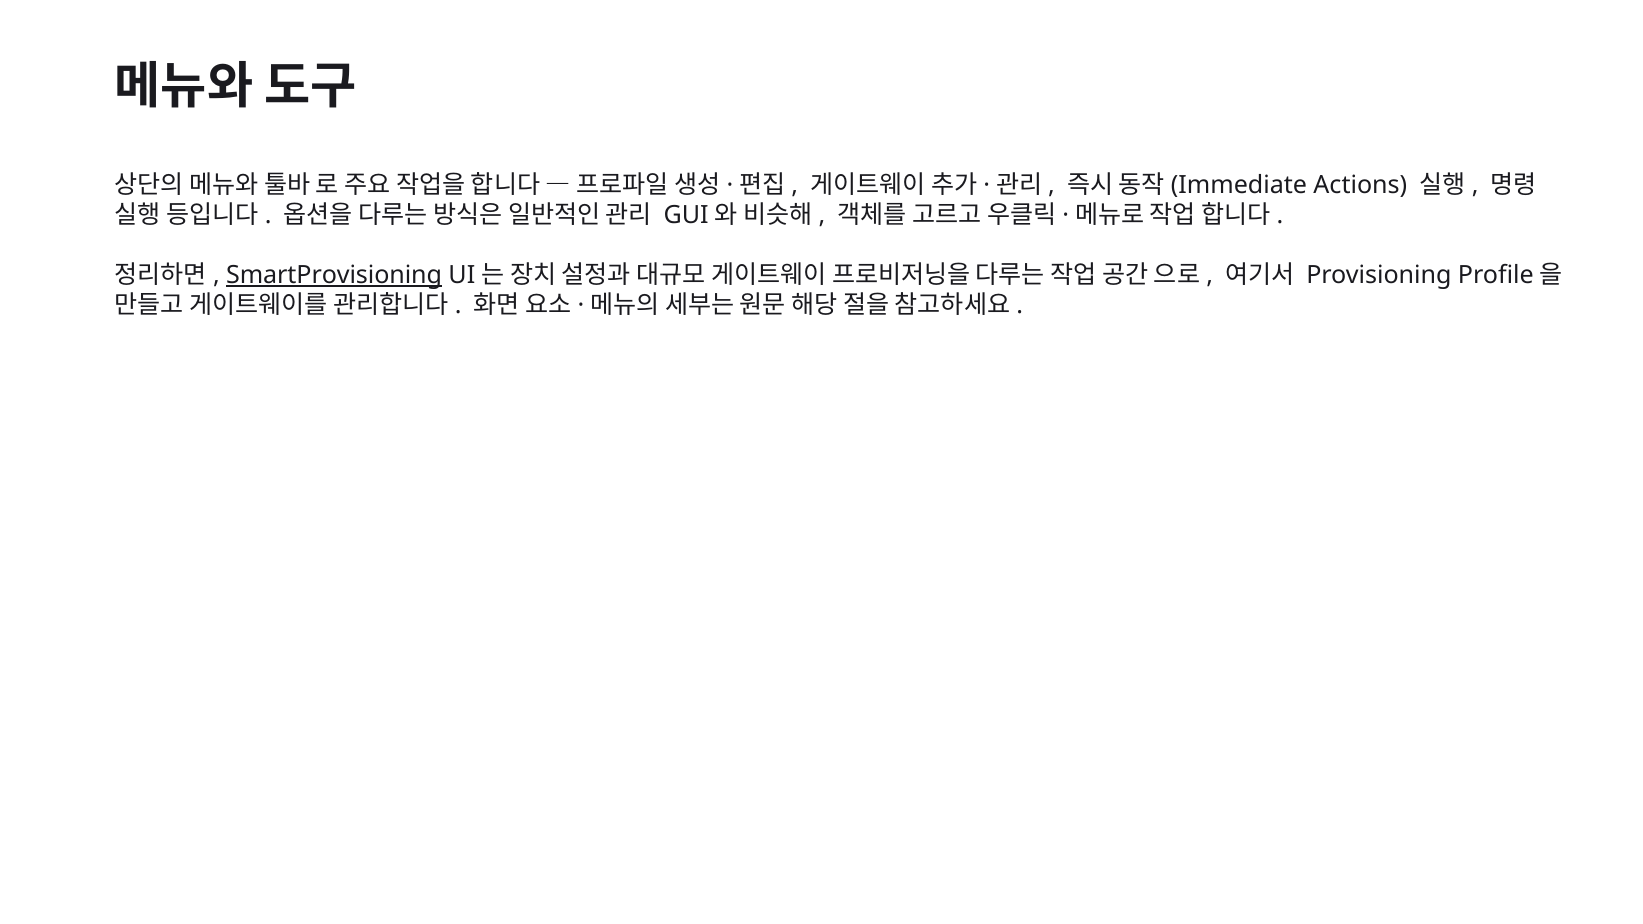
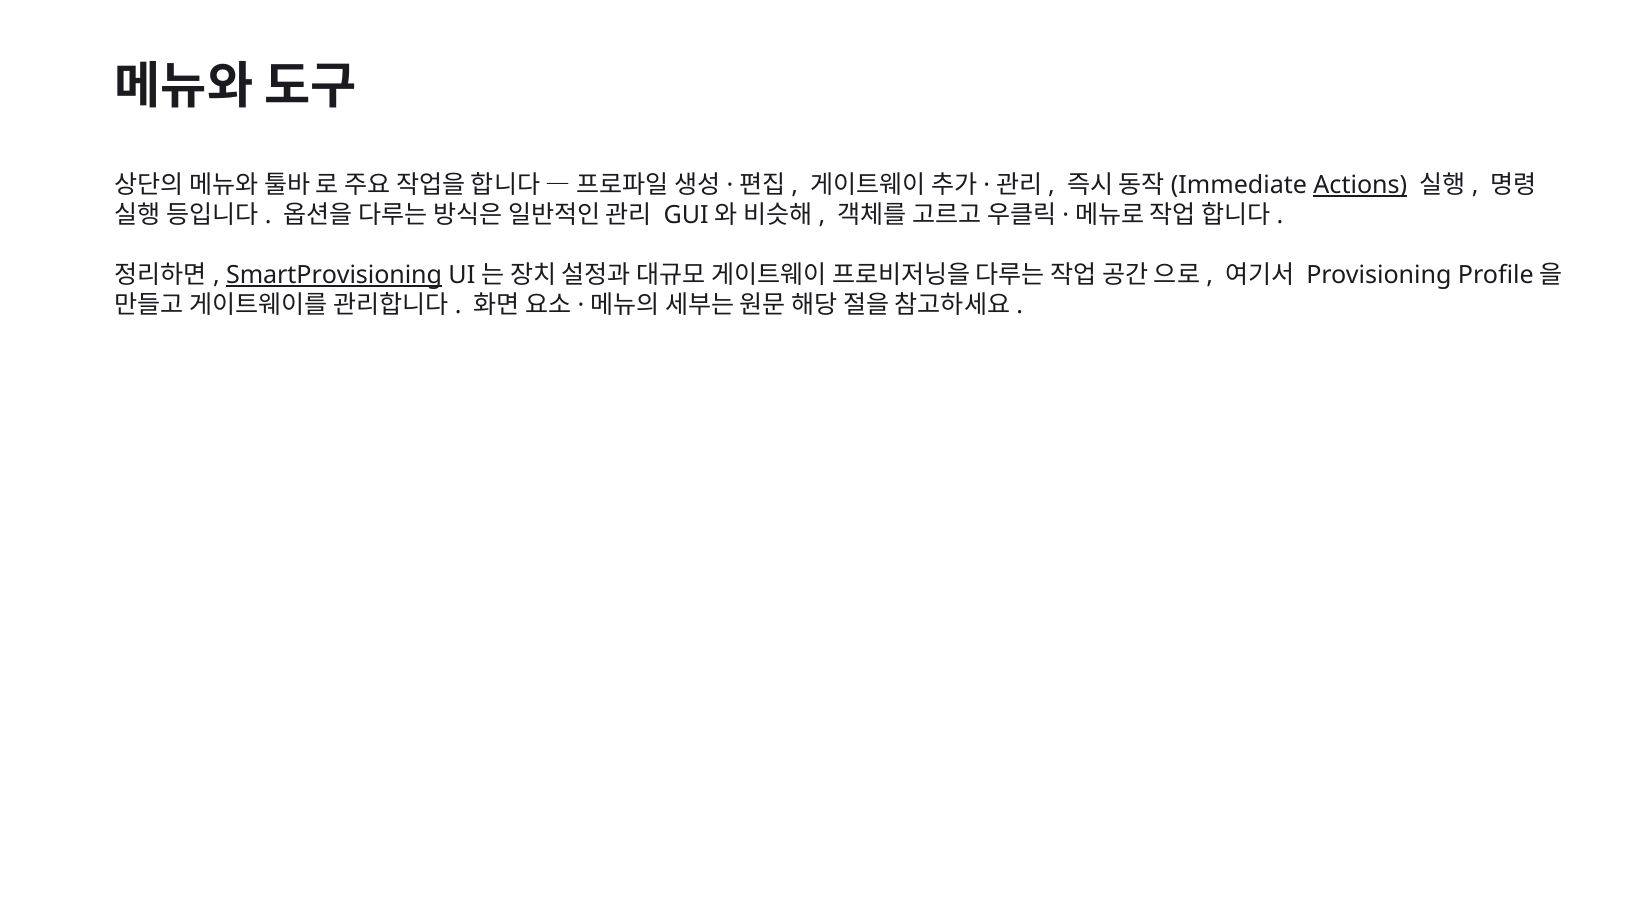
Actions underline: none -> present (1360, 185)
